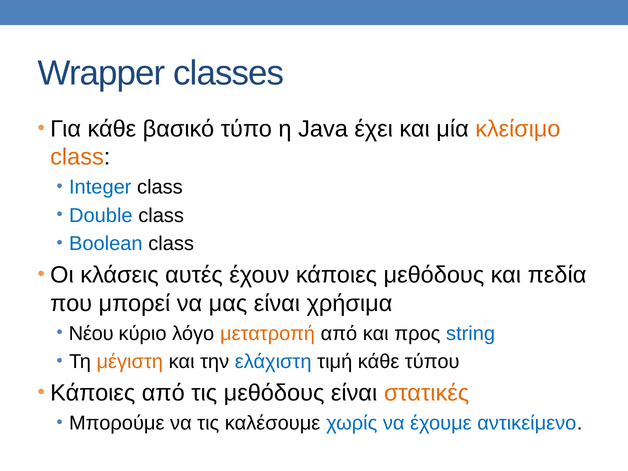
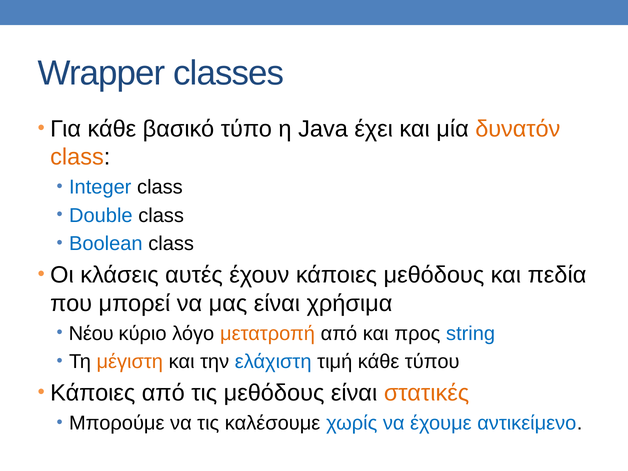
κλείσιμο: κλείσιμο -> δυνατόν (518, 129)
